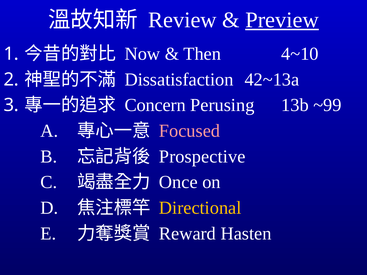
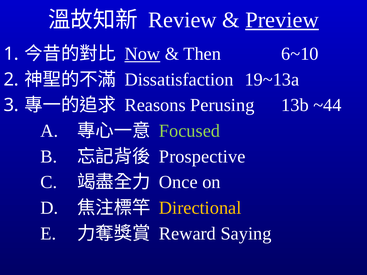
Now underline: none -> present (142, 54)
4~10: 4~10 -> 6~10 (300, 54)
42~13a: 42~13a -> 19~13a (272, 80)
Concern: Concern -> Reasons (155, 105)
~99: ~99 -> ~44 (327, 105)
Focused colour: pink -> light green (190, 131)
Hasten: Hasten -> Saying (246, 234)
